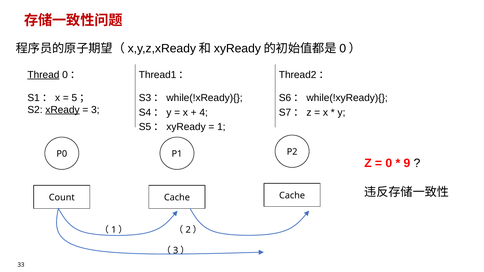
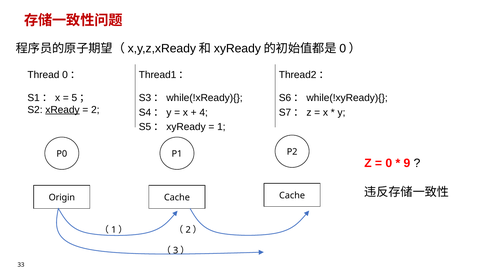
Thread underline: present -> none (43, 75)
3: 3 -> 2 (95, 110)
Count: Count -> Origin (62, 198)
